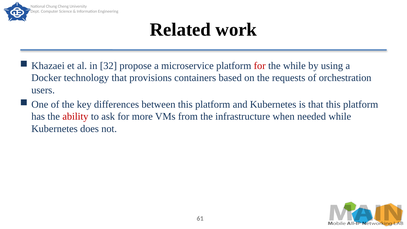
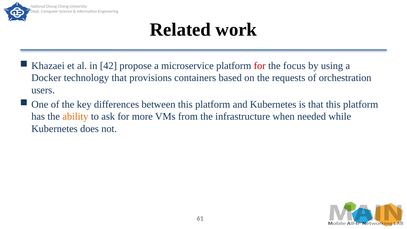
32: 32 -> 42 (108, 66)
the while: while -> focus (294, 66)
ability colour: red -> orange (75, 117)
